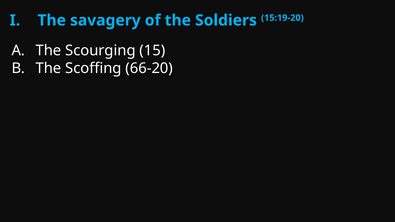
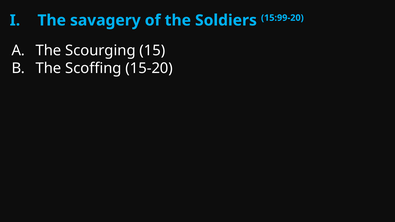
15:19-20: 15:19-20 -> 15:99-20 (282, 18)
66-20: 66-20 -> 15-20 (149, 68)
